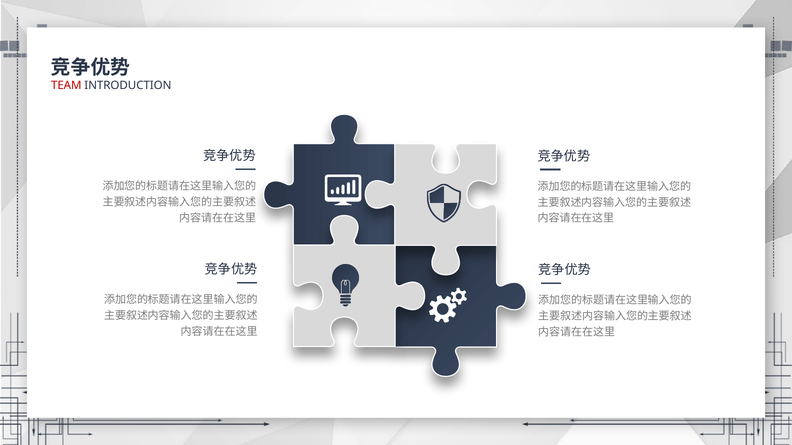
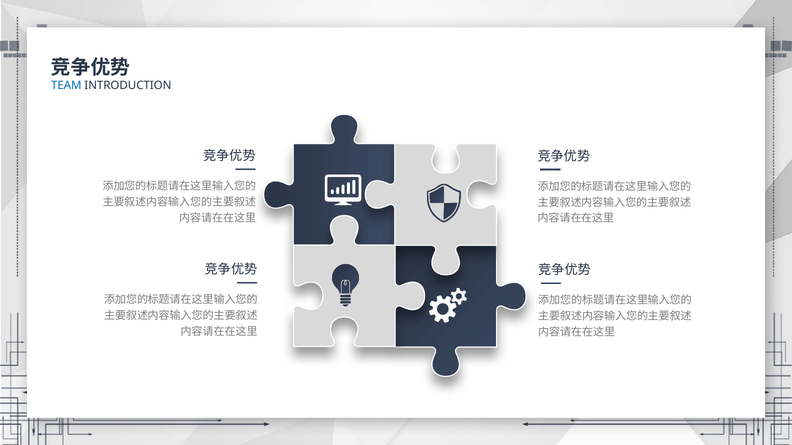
TEAM colour: red -> blue (66, 86)
